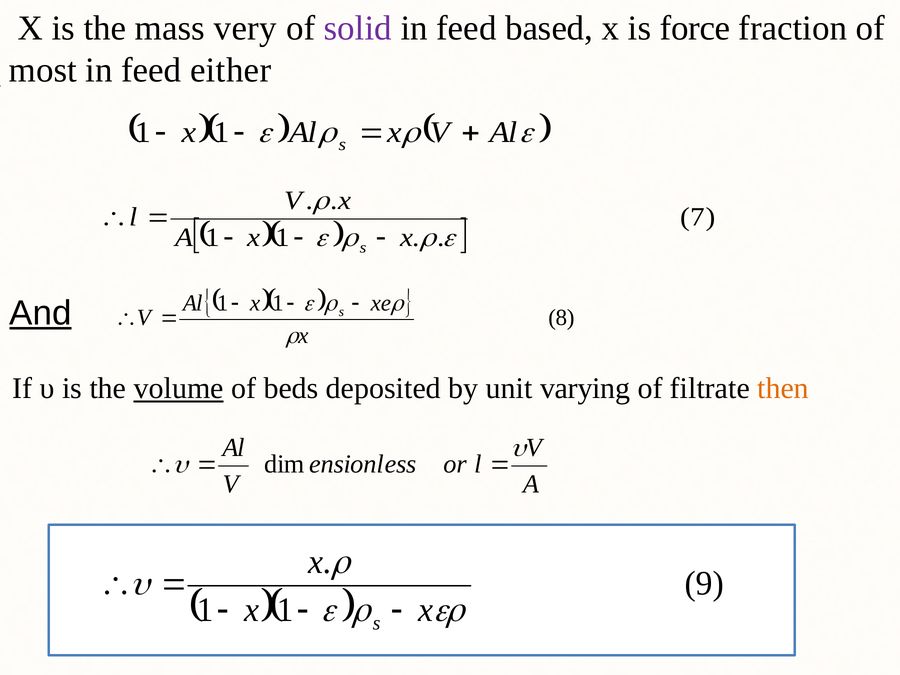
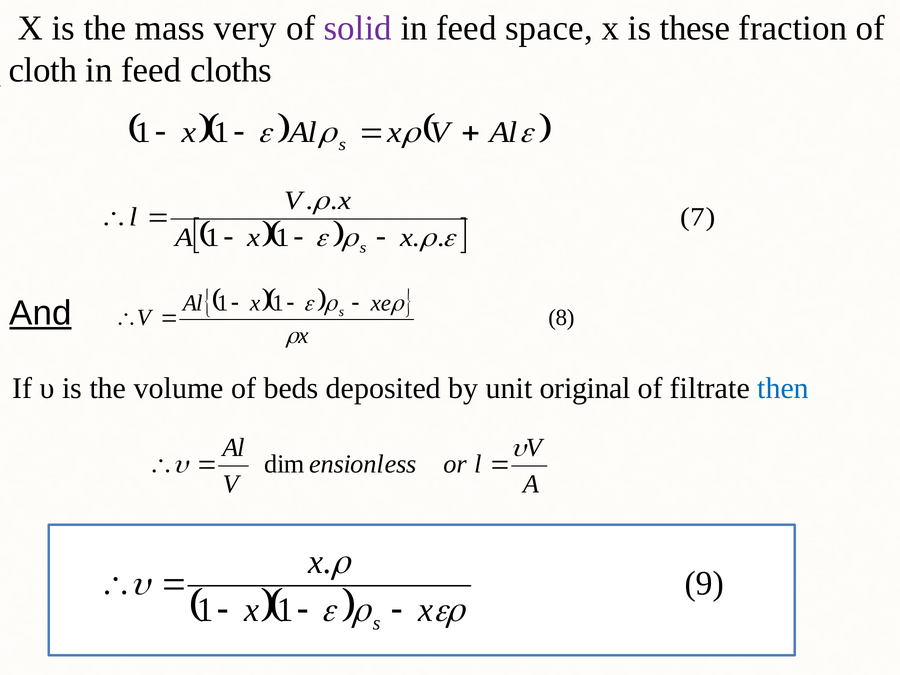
based: based -> space (549, 28)
force: force -> these (695, 28)
most: most -> cloth (43, 70)
either: either -> cloths (231, 70)
volume underline: present -> none (179, 389)
varying: varying -> original (585, 389)
then colour: orange -> blue (783, 389)
